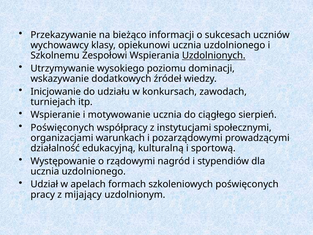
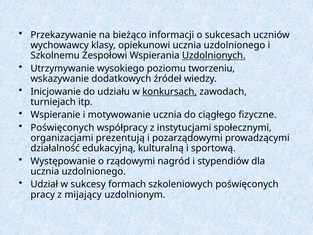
dominacji: dominacji -> tworzeniu (212, 68)
konkursach underline: none -> present (170, 92)
sierpień: sierpień -> fizyczne (258, 115)
warunkach: warunkach -> prezentują (120, 138)
apelach: apelach -> sukcesy (88, 184)
